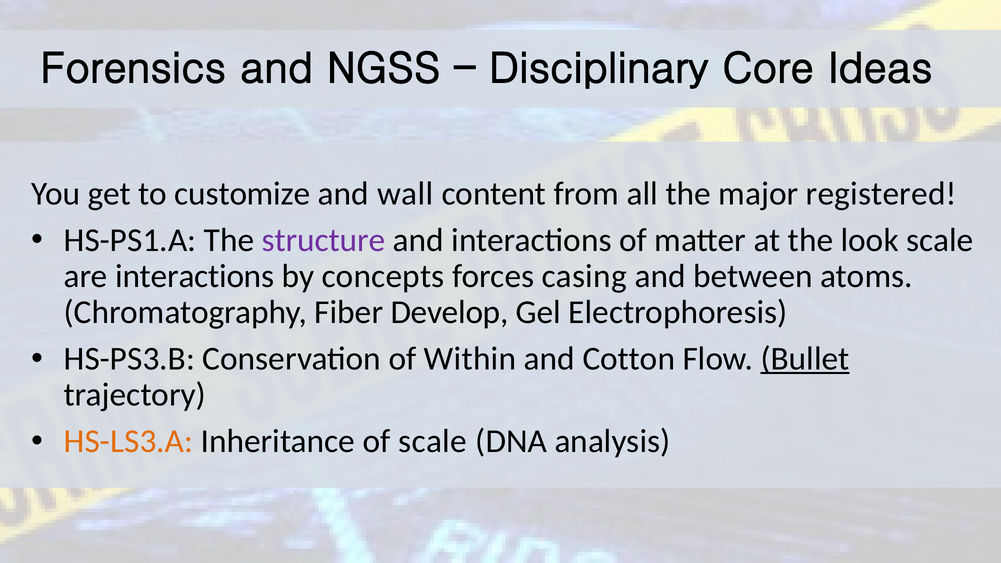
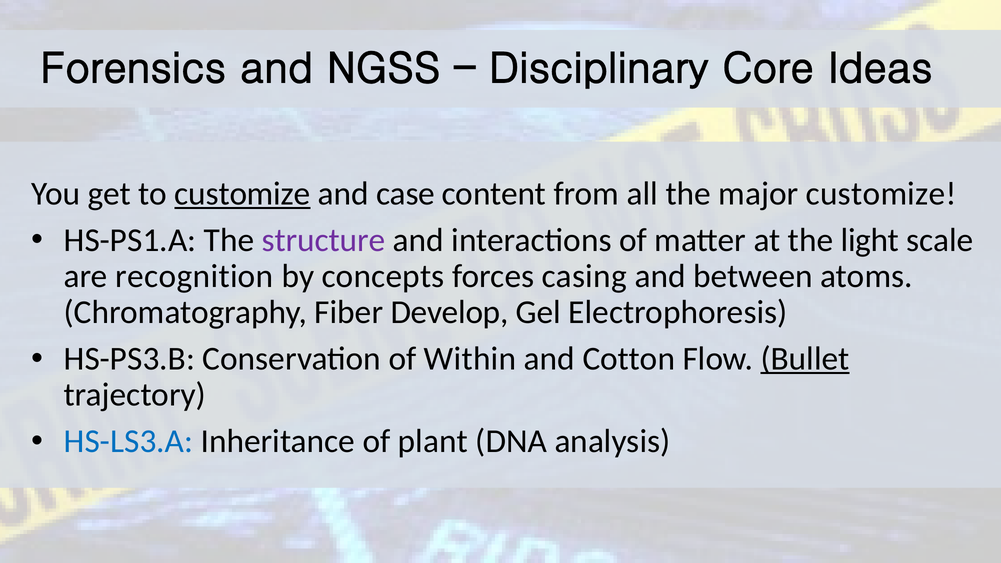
customize underline: none -> present (242, 194)
wall: wall -> case (405, 194)
major registered: registered -> customize (881, 194)
look: look -> light (870, 240)
are interactions: interactions -> recognition (194, 276)
HS-LS3.A colour: orange -> blue (128, 441)
of scale: scale -> plant (433, 441)
